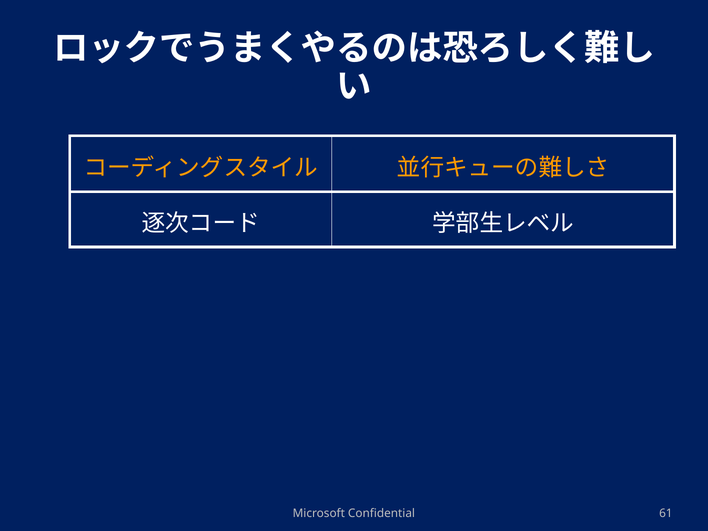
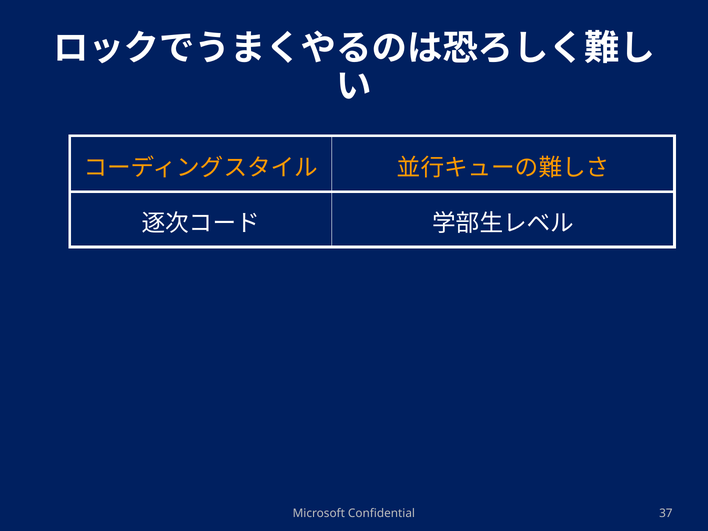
61: 61 -> 37 (666, 513)
